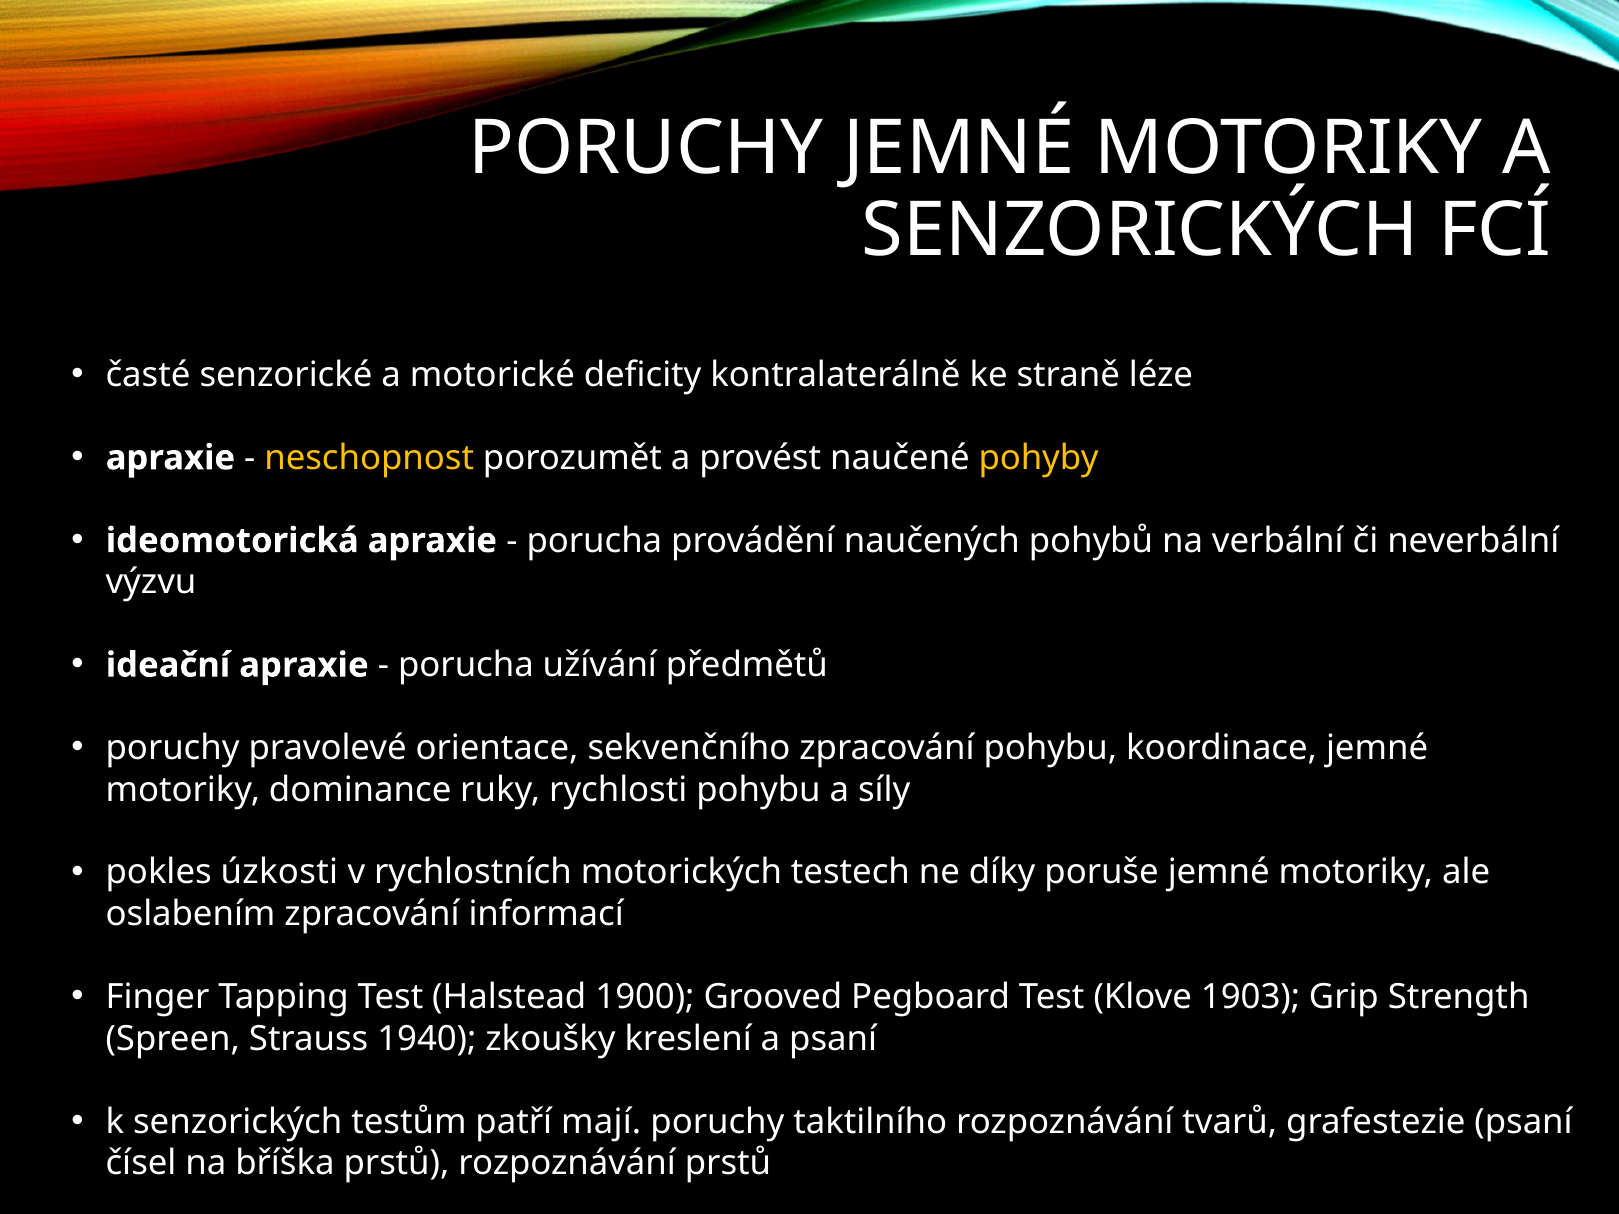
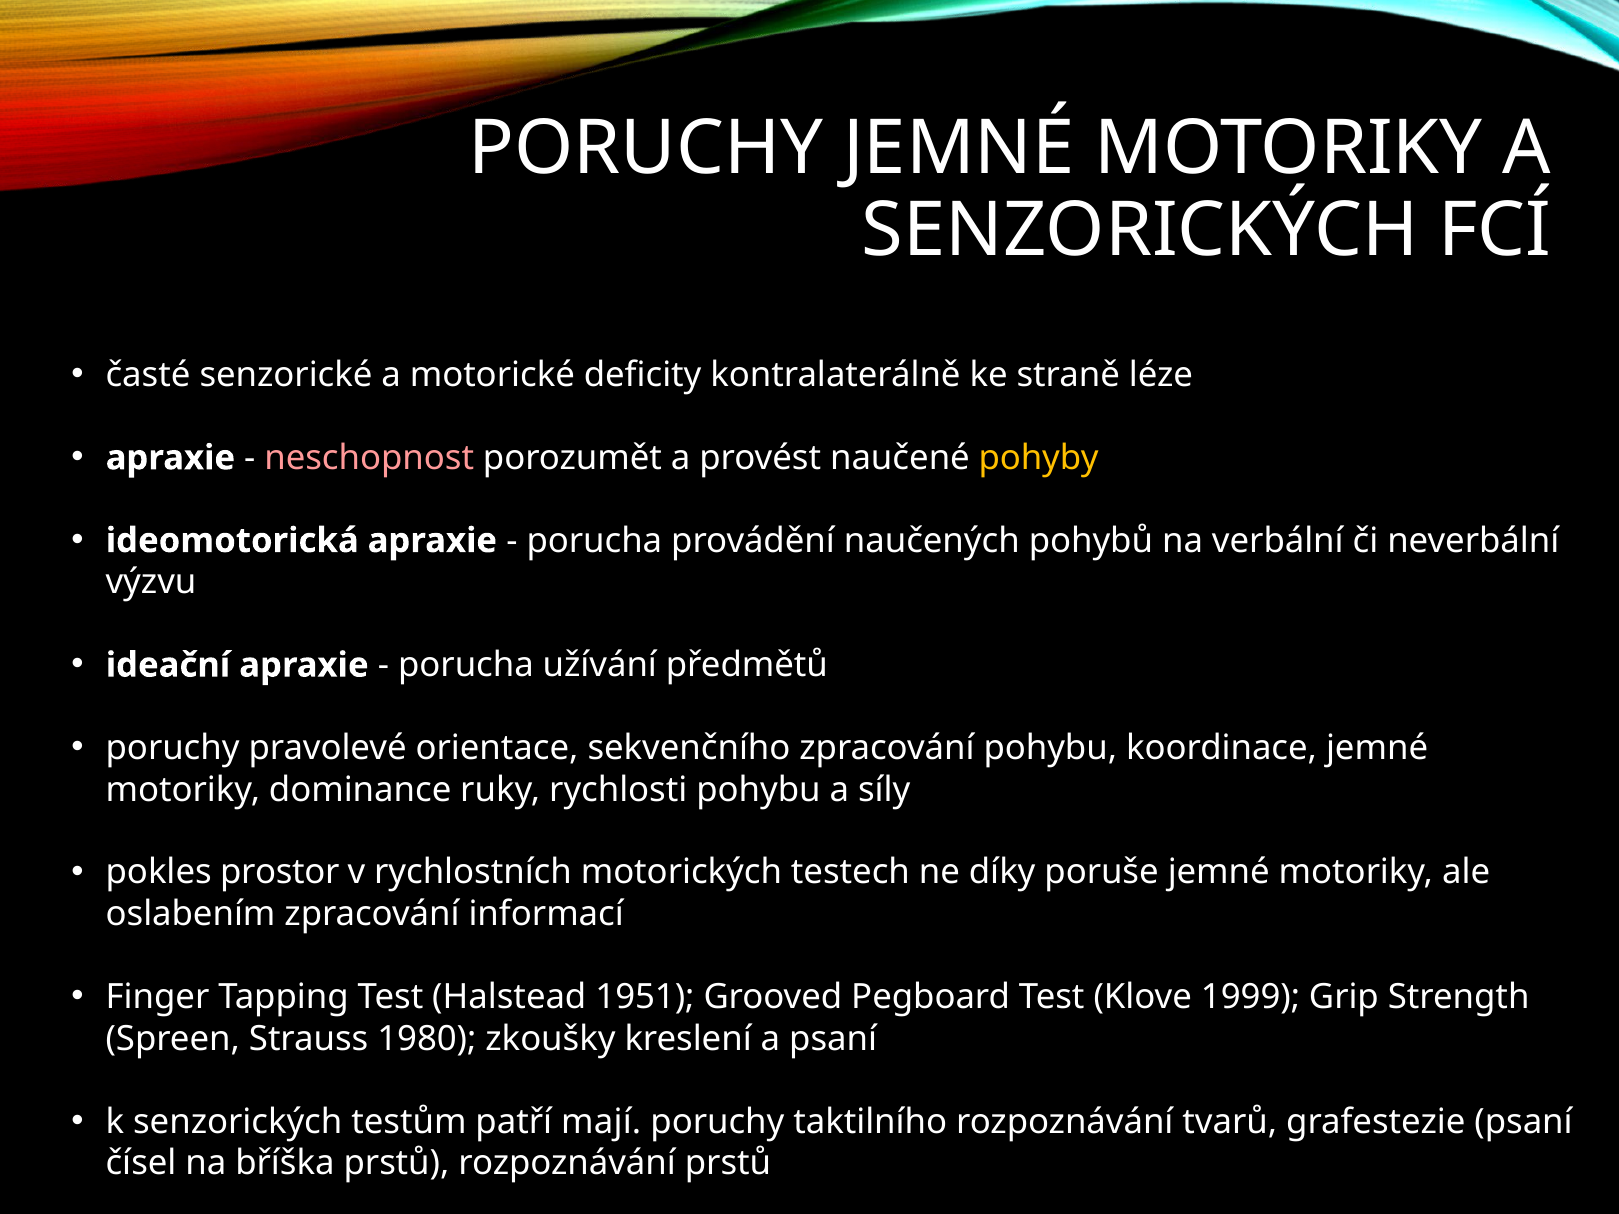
neschopnost colour: yellow -> pink (369, 458)
úzkosti: úzkosti -> prostor (280, 873)
1900: 1900 -> 1951 (645, 997)
1903: 1903 -> 1999 (1251, 997)
1940: 1940 -> 1980 (427, 1039)
